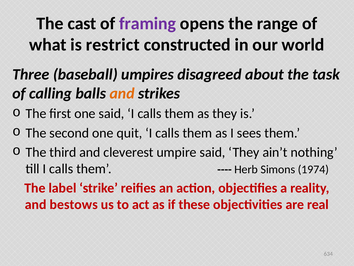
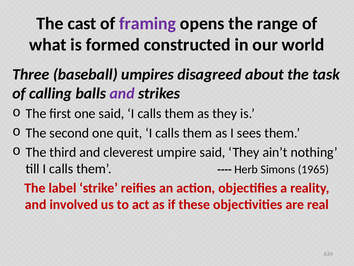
restrict: restrict -> formed (113, 45)
and colour: orange -> purple (122, 93)
1974: 1974 -> 1965 (313, 169)
bestows: bestows -> involved (74, 204)
